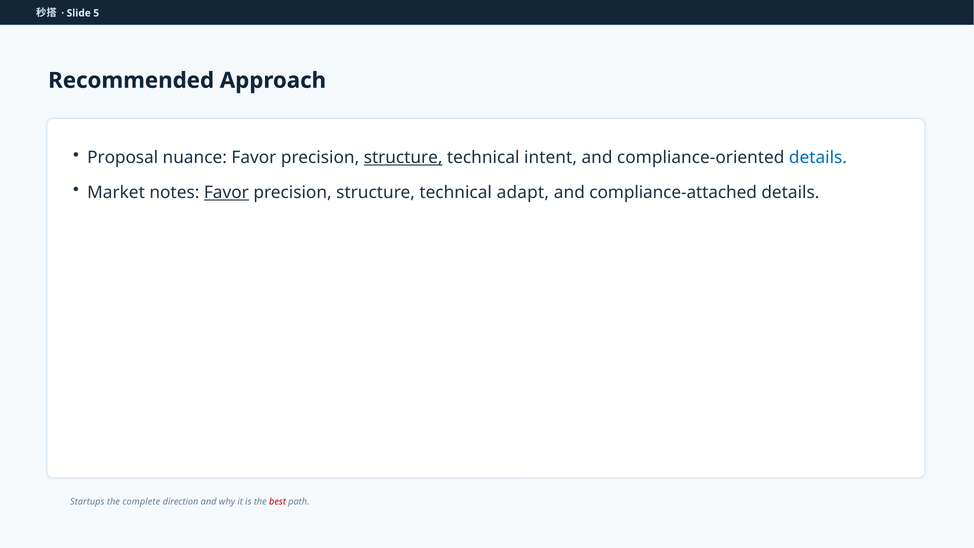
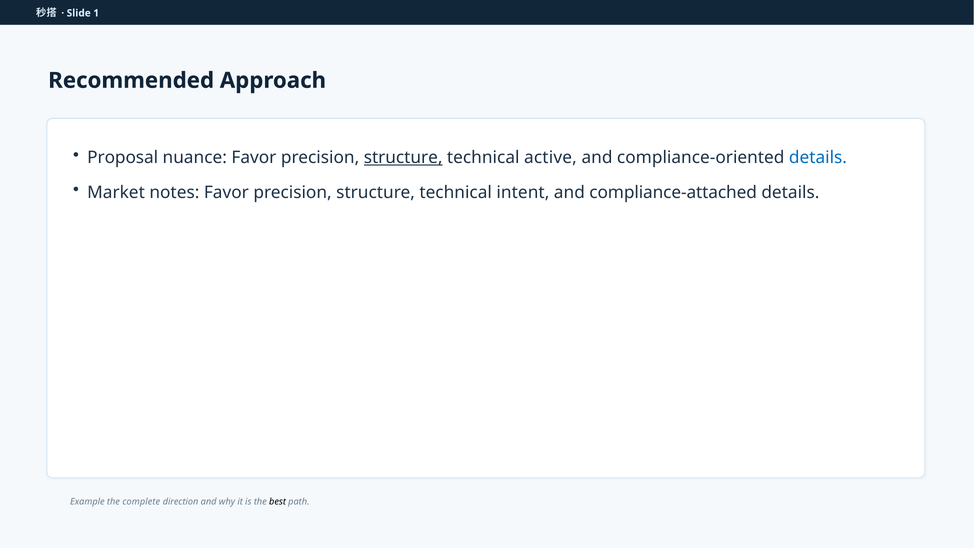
5: 5 -> 1 (96, 13)
intent: intent -> active (550, 158)
Favor underline: present -> none (226, 193)
adapt: adapt -> intent (523, 193)
Startups: Startups -> Example (87, 502)
best colour: red -> black (278, 502)
